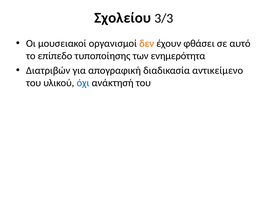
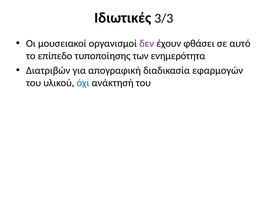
Σχολείου: Σχολείου -> Ιδιωτικές (123, 18)
δεν colour: orange -> purple (147, 43)
αντικείμενο: αντικείμενο -> εφαρμογών (218, 70)
